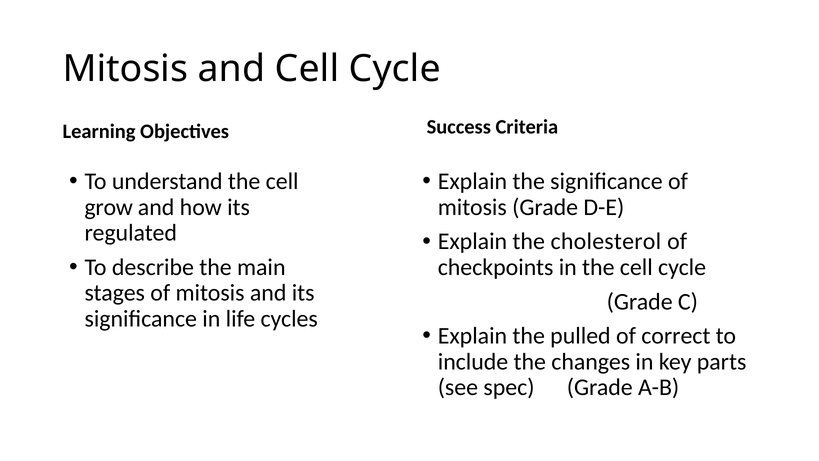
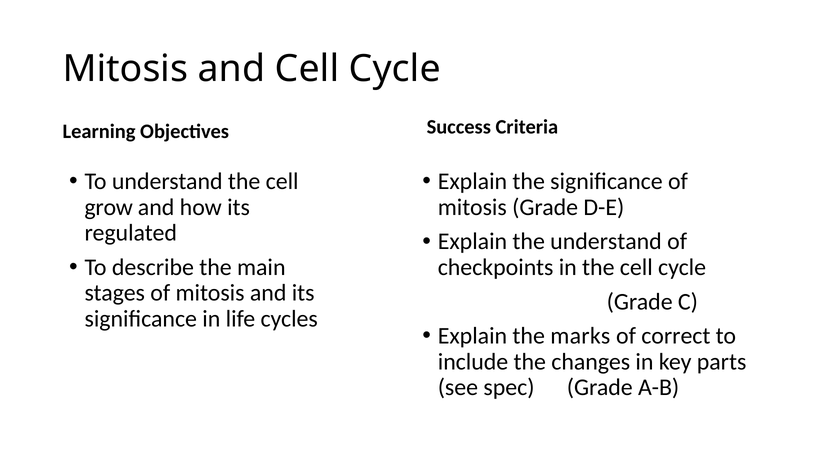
the cholesterol: cholesterol -> understand (606, 241)
pulled: pulled -> marks (580, 336)
